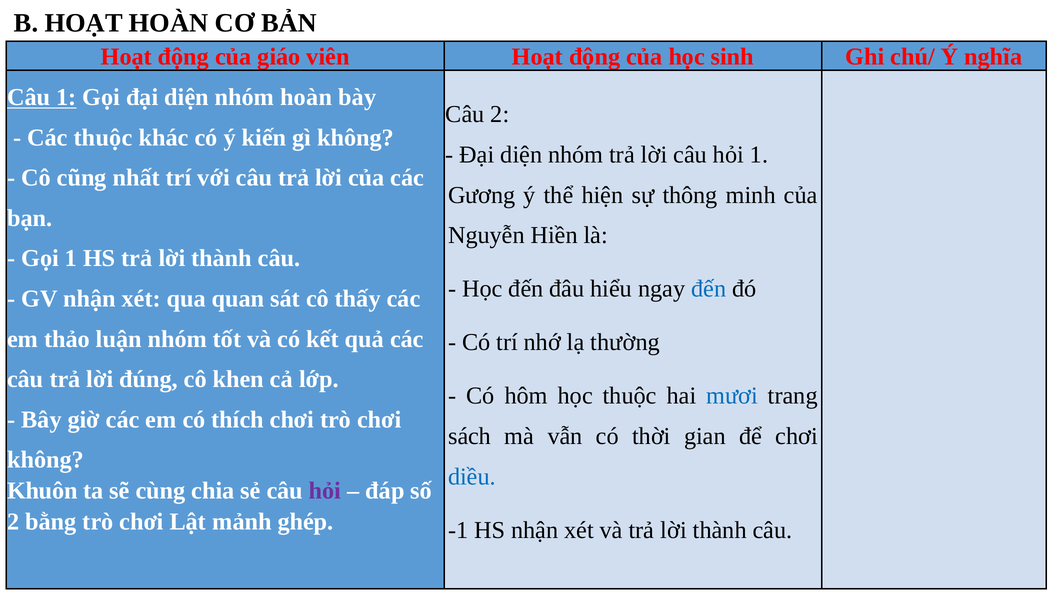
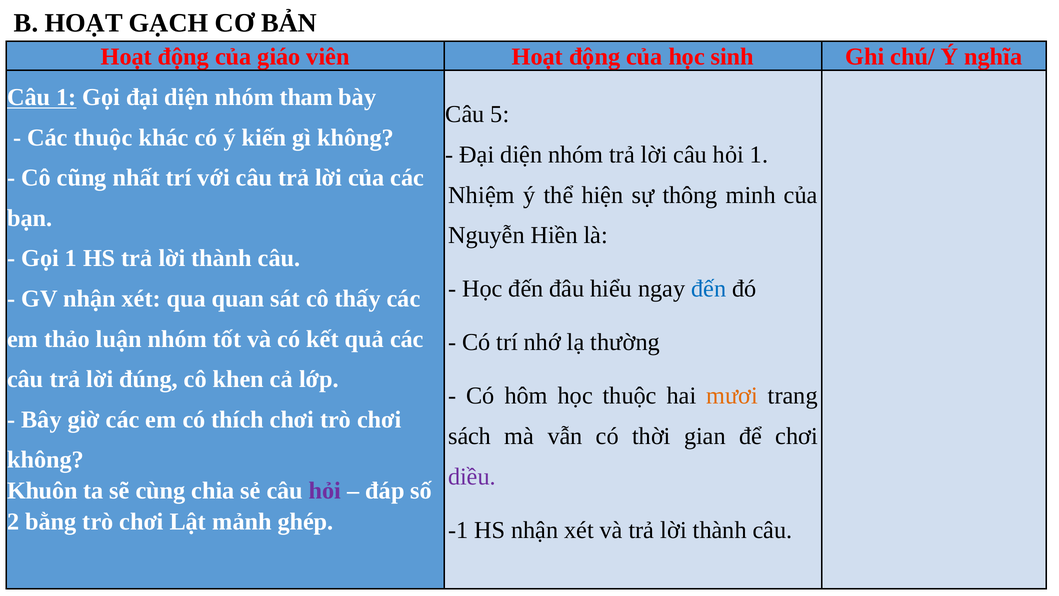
HOẠT HOÀN: HOÀN -> GẠCH (169, 23)
nhóm hoàn: hoàn -> tham (306, 97)
Câu 2: 2 -> 5 (500, 114)
Gương: Gương -> Nhiệm (481, 195)
mươi colour: blue -> orange (732, 396)
diều colour: blue -> purple (472, 476)
